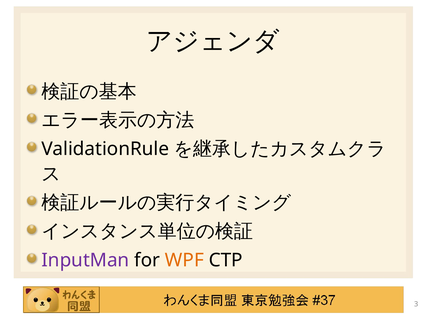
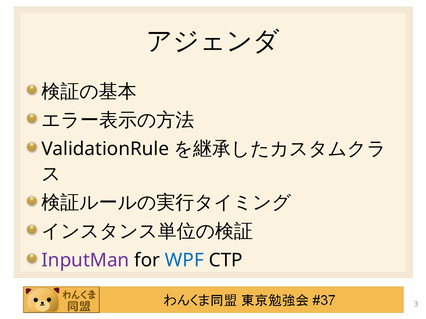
WPF colour: orange -> blue (184, 261)
